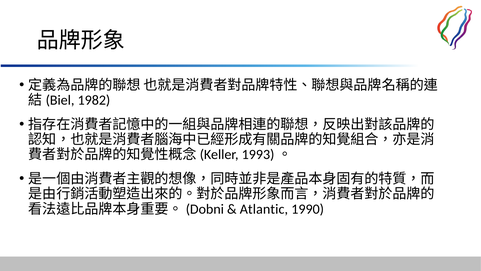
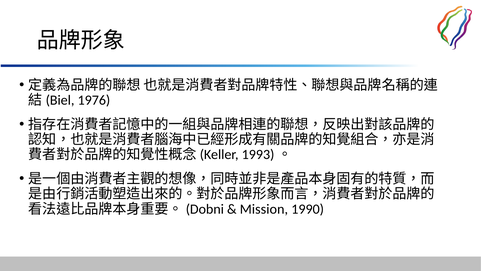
1982: 1982 -> 1976 (94, 100)
Atlantic: Atlantic -> Mission (264, 209)
